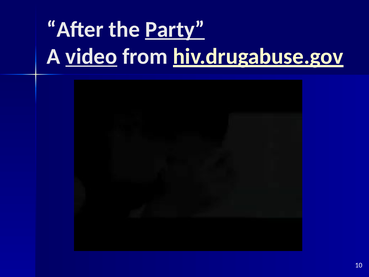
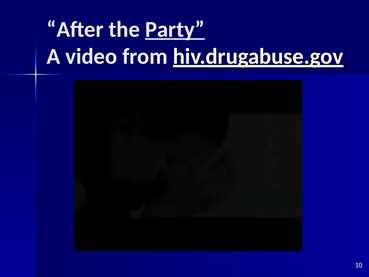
video underline: present -> none (91, 56)
